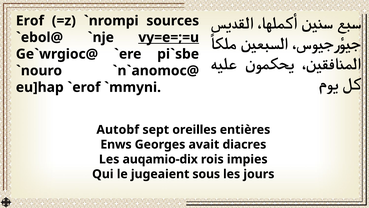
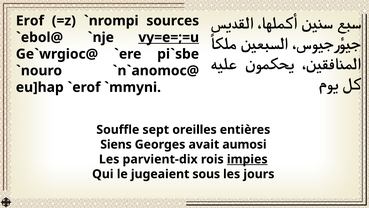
Autobf: Autobf -> Souffle (118, 129)
Enws: Enws -> Siens (116, 144)
diacres: diacres -> aumosi (244, 144)
auqamio-dix: auqamio-dix -> parvient-dix (160, 159)
impies underline: none -> present (247, 159)
